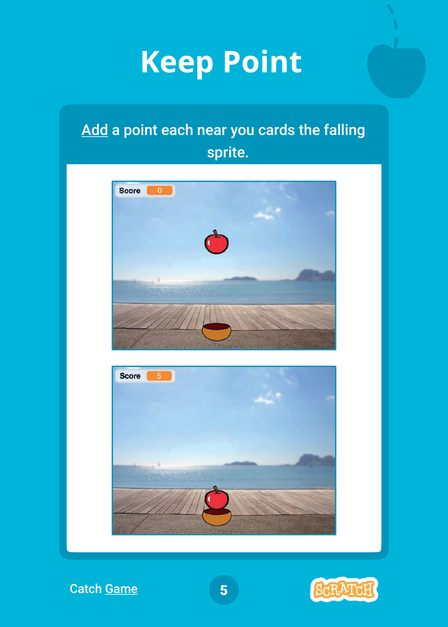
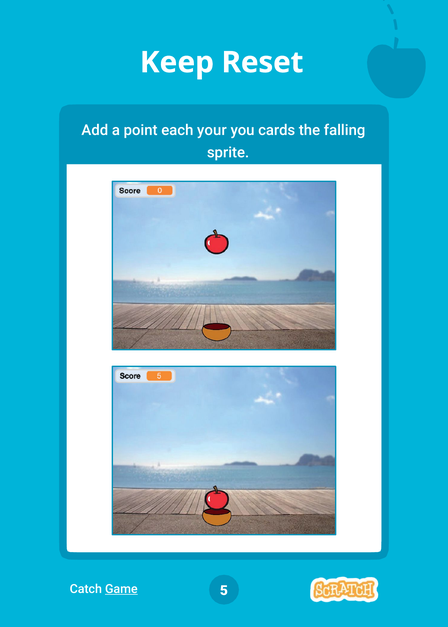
Keep Point: Point -> Reset (263, 62)
Add underline: present -> none (95, 130)
near: near -> your (212, 130)
